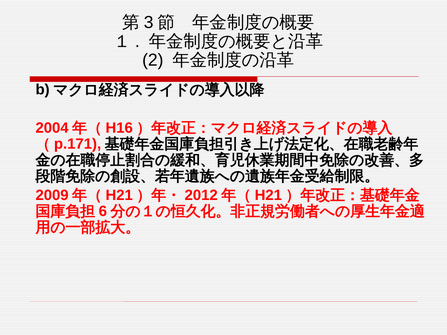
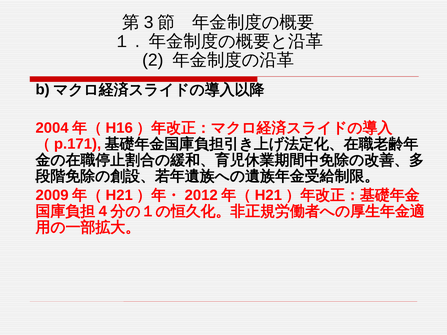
6: 6 -> 4 (103, 211)
